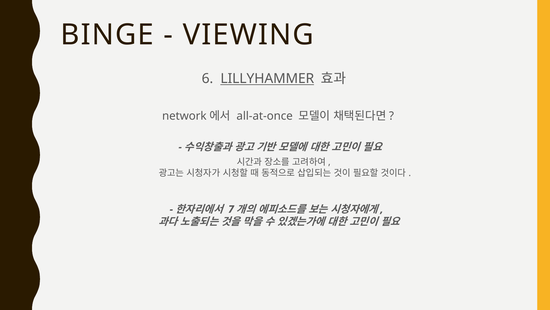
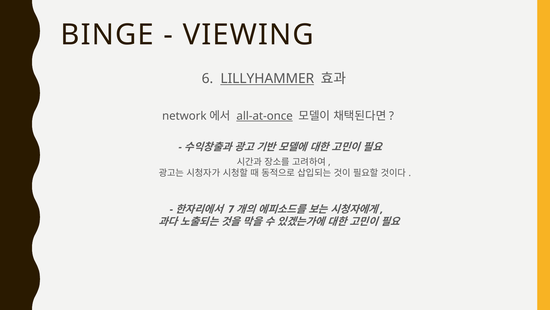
all-at-once underline: none -> present (265, 116)
